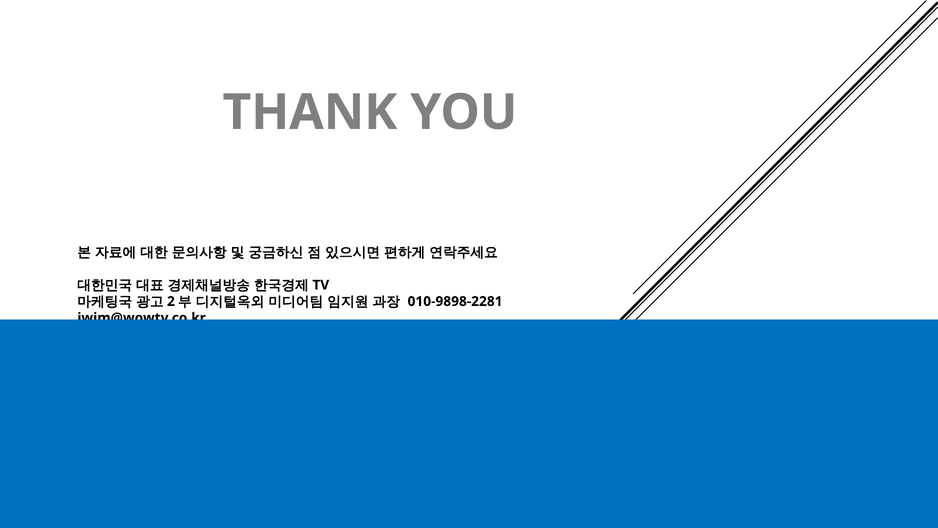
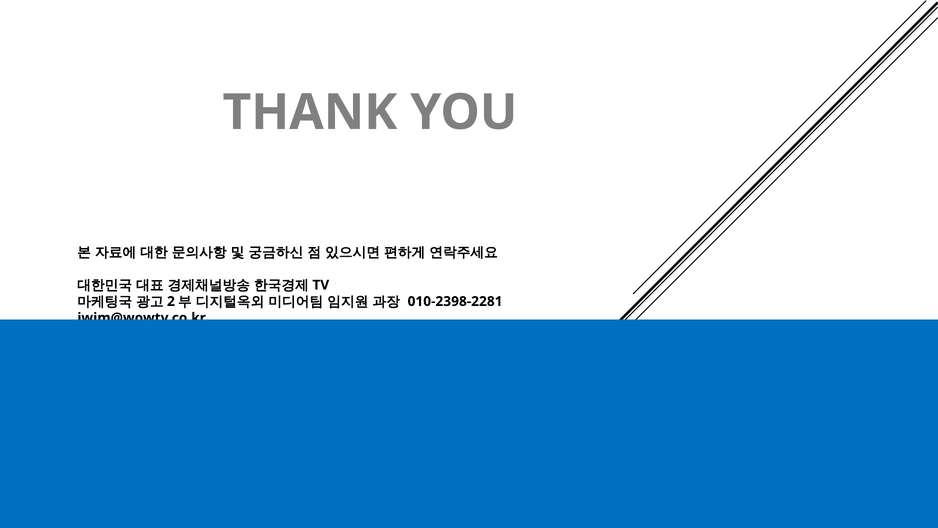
010-9898-2281: 010-9898-2281 -> 010-2398-2281 (455, 301)
